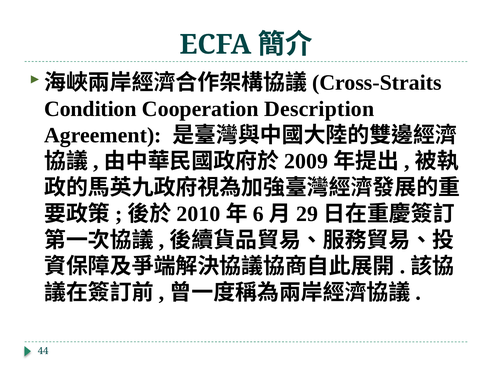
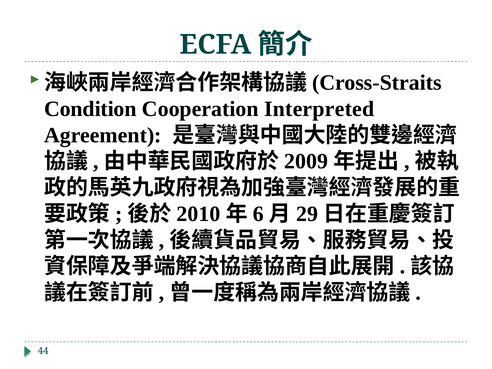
Description: Description -> Interpreted (319, 109)
